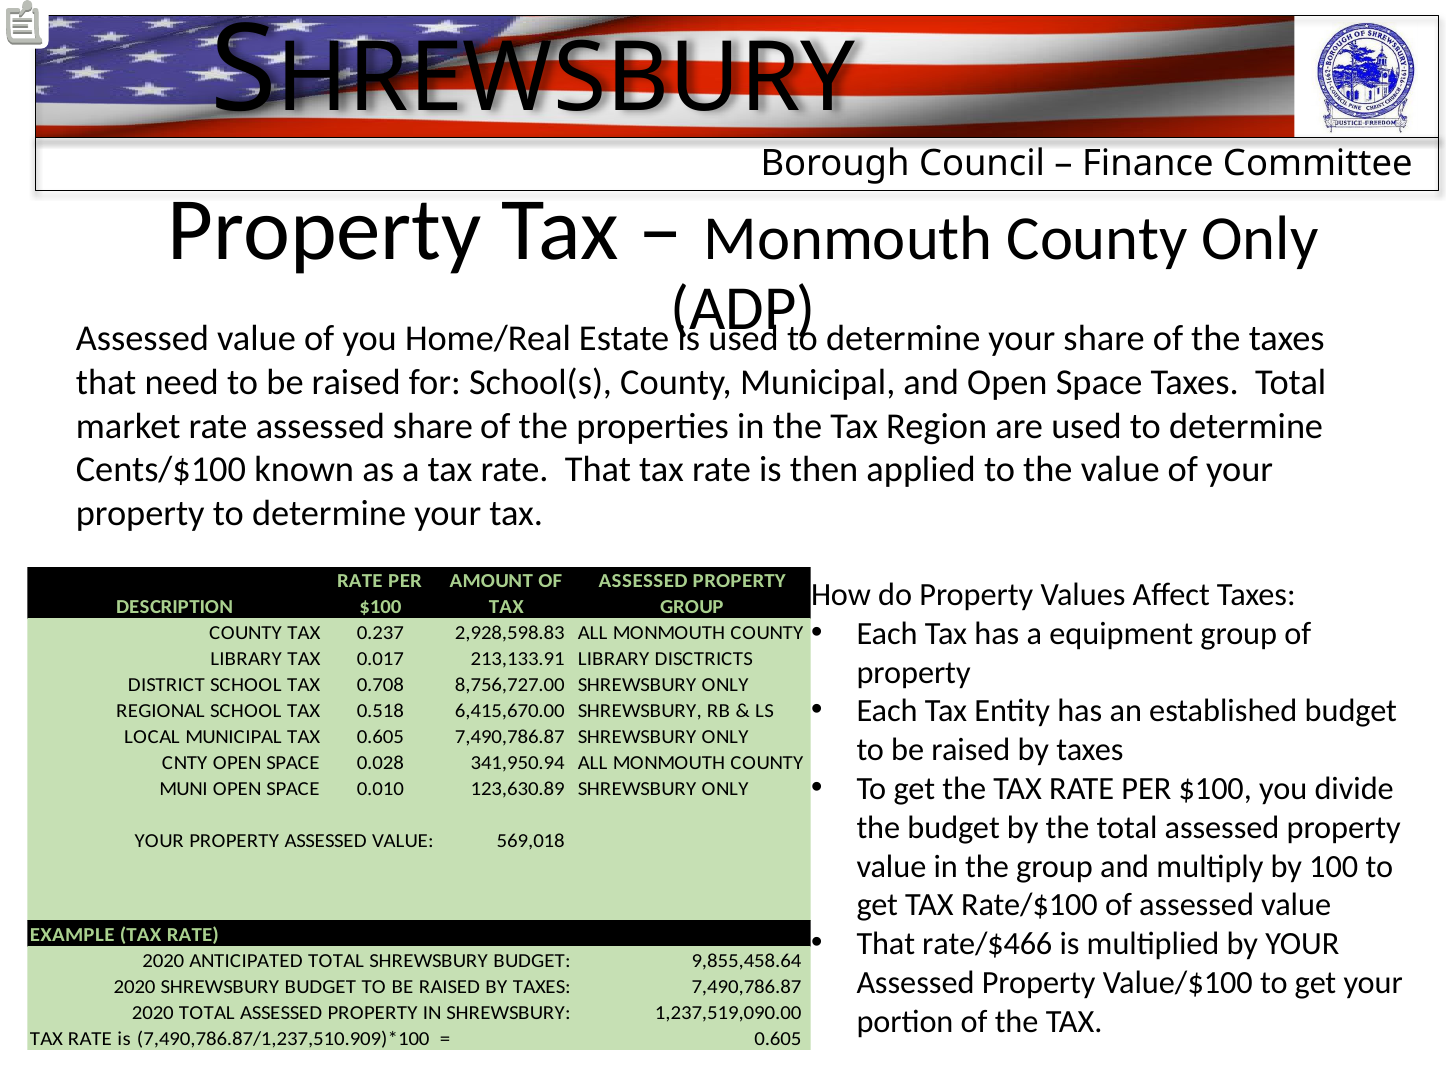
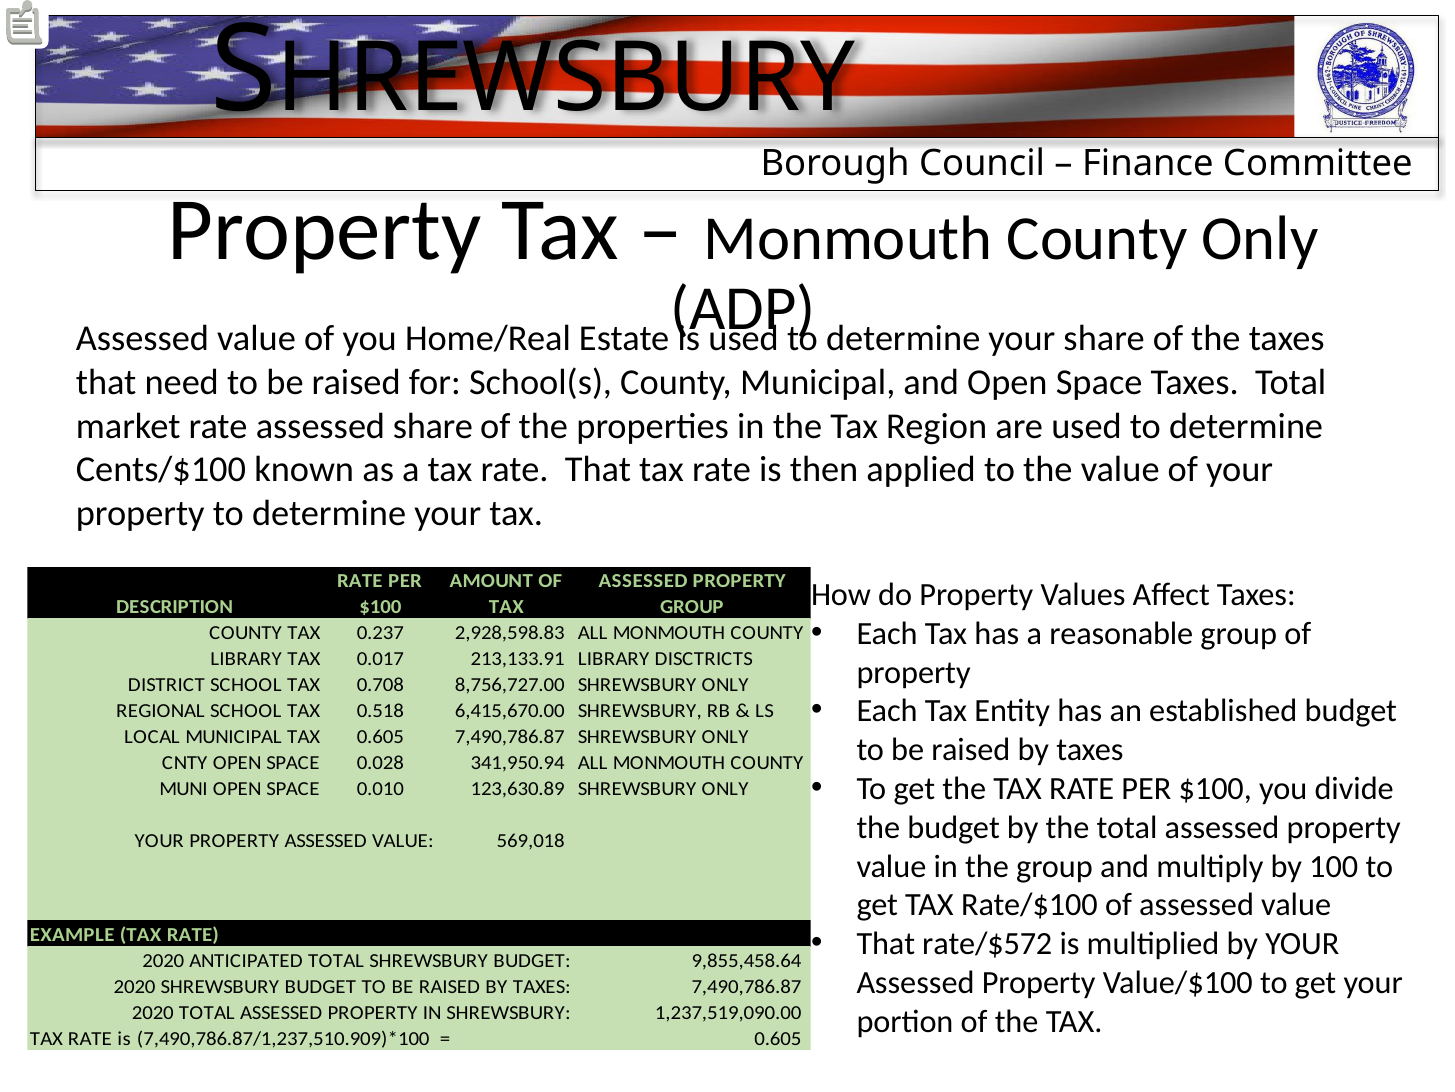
equipment: equipment -> reasonable (1121, 633)
rate/$466: rate/$466 -> rate/$572 (987, 943)
